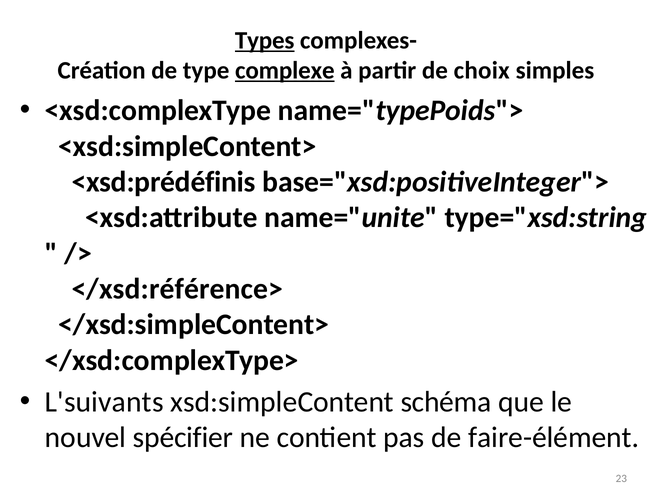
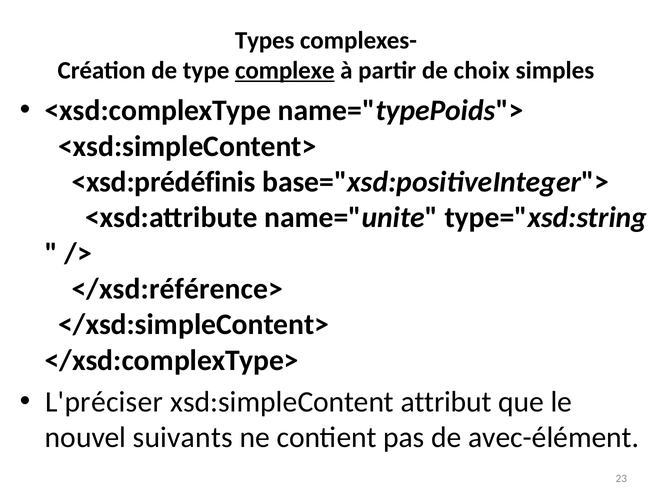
Types underline: present -> none (265, 40)
L'suivants: L'suivants -> L'préciser (104, 401)
schéma: schéma -> attribut (446, 401)
spécifier: spécifier -> suivants (183, 437)
faire-élément: faire-élément -> avec-élément (554, 437)
